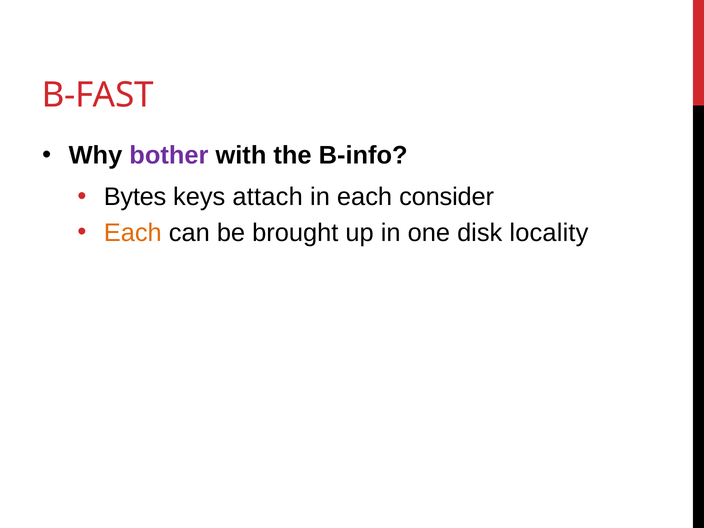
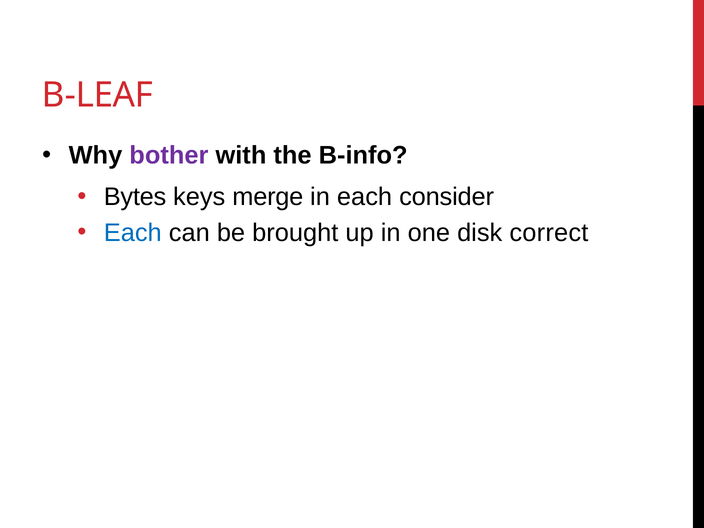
B-FAST: B-FAST -> B-LEAF (98, 95)
attach: attach -> merge (268, 197)
Each colour: orange -> blue (133, 233)
locality: locality -> correct (549, 233)
